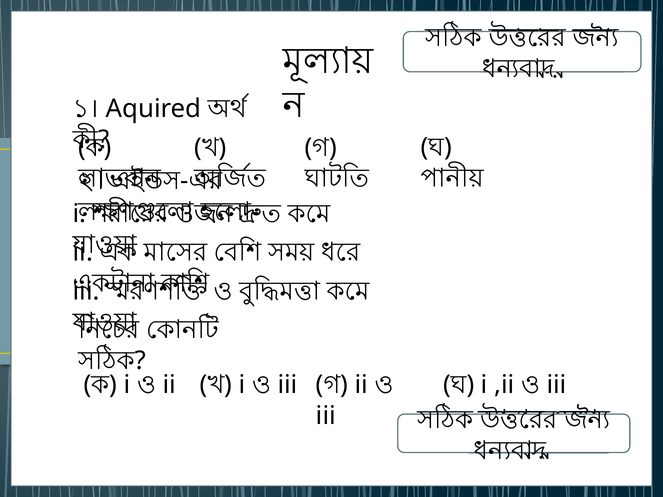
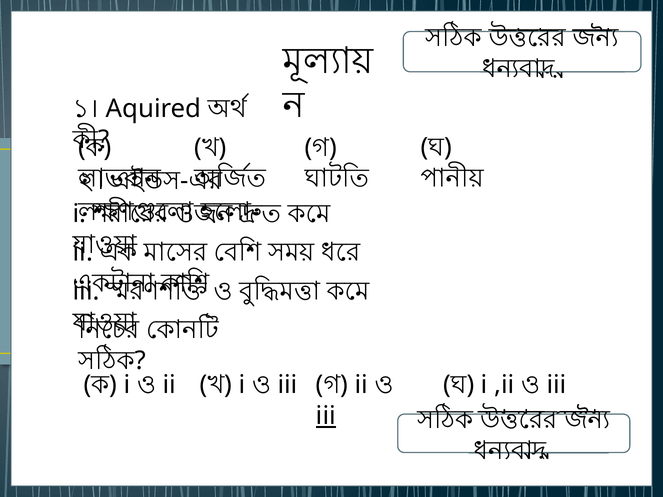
iii underline: none -> present (326, 416)
